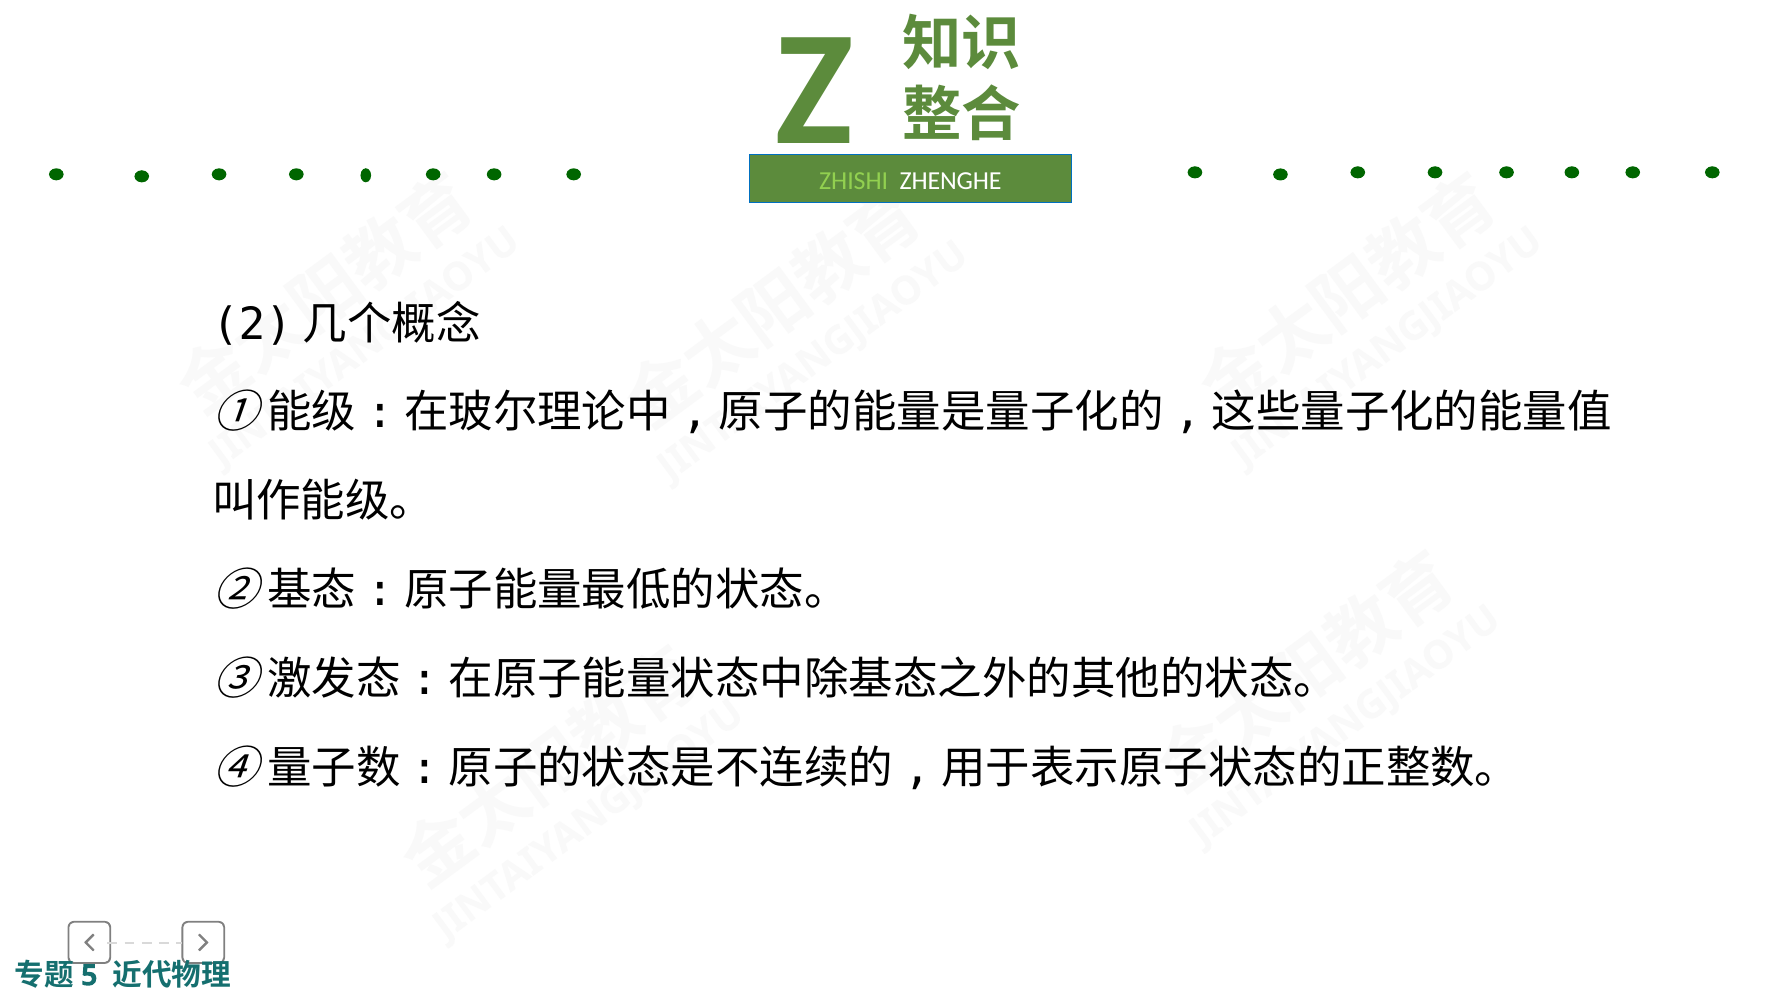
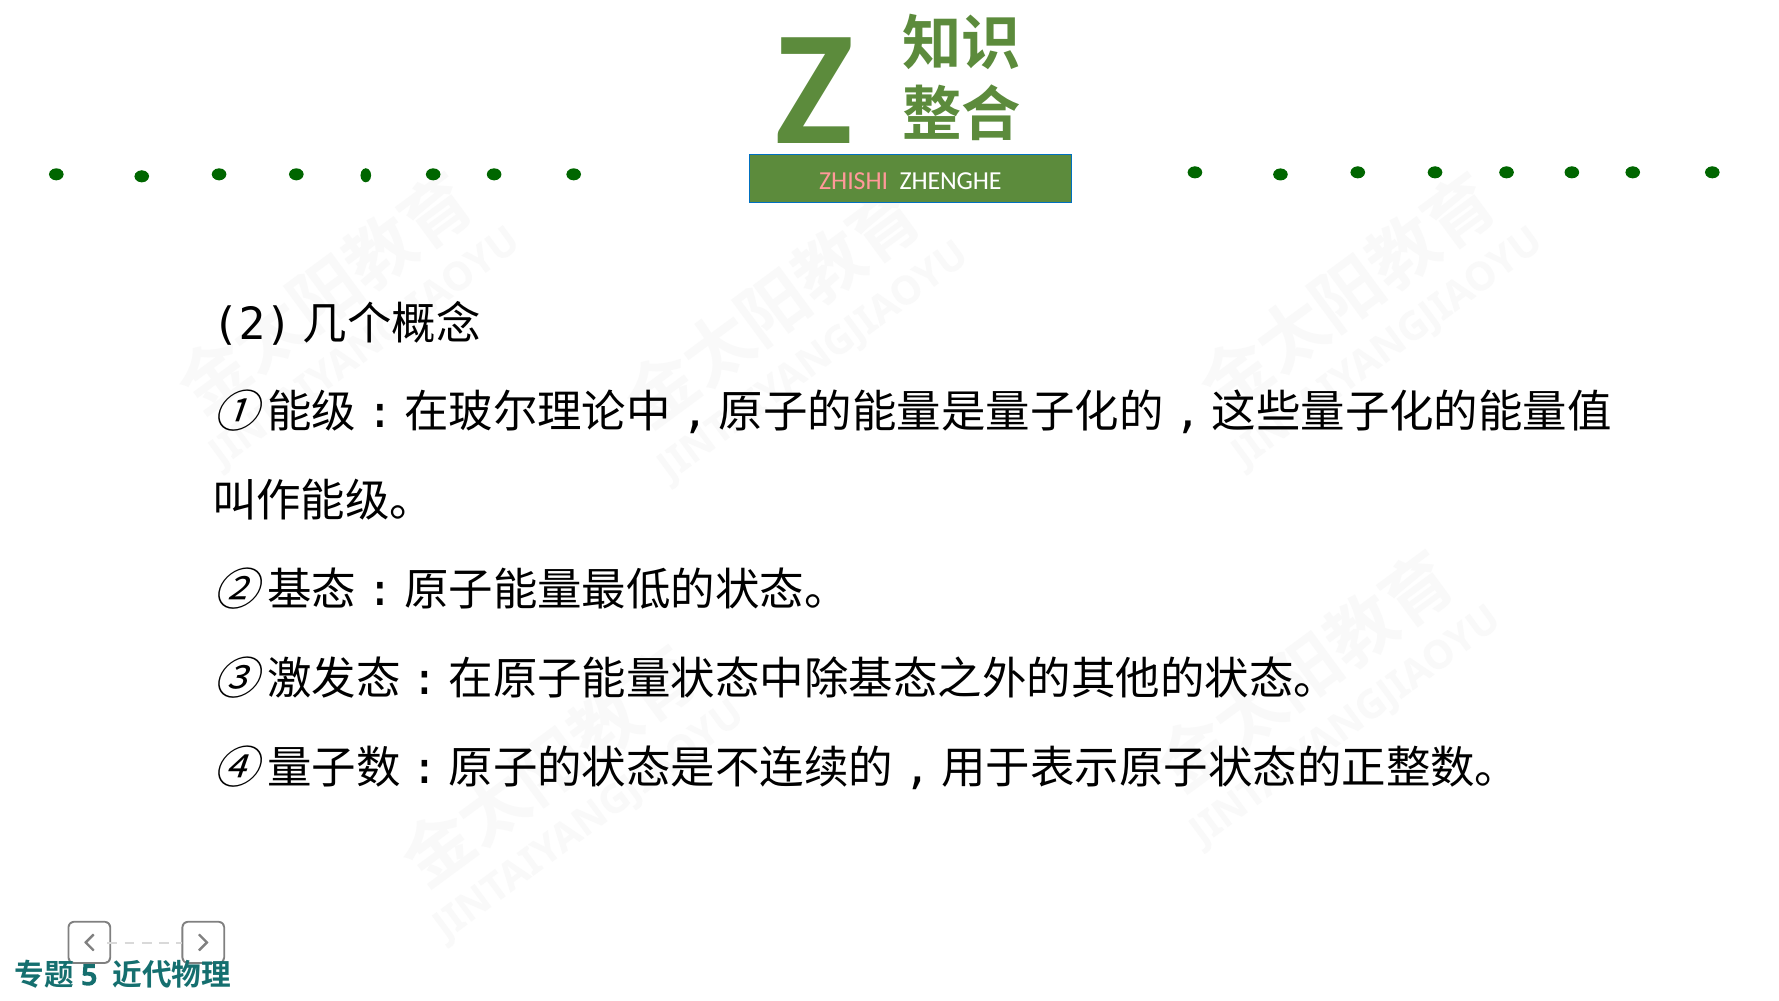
ZHISHI colour: light green -> pink (854, 180)
